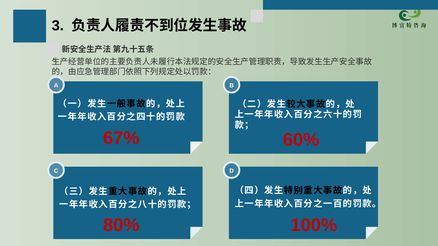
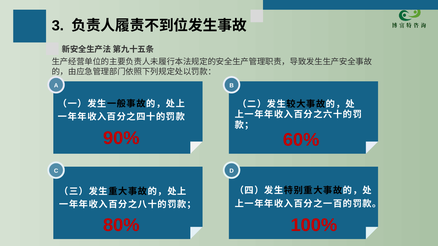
67%: 67% -> 90% (121, 138)
